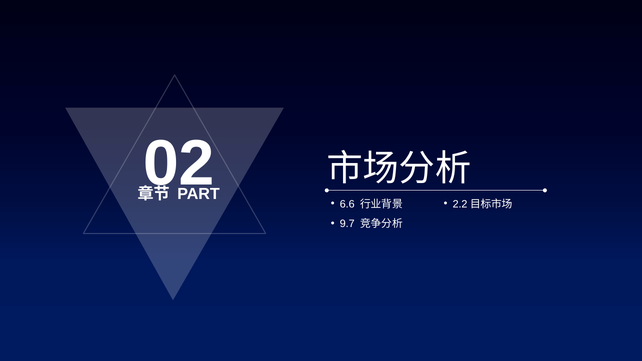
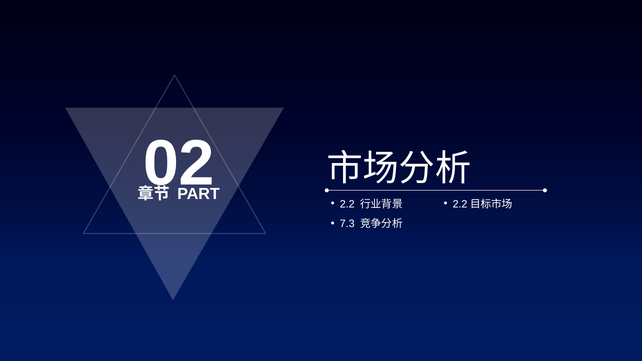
6.6: 6.6 -> 2.2 (347, 204)
9.7: 9.7 -> 7.3 (347, 224)
